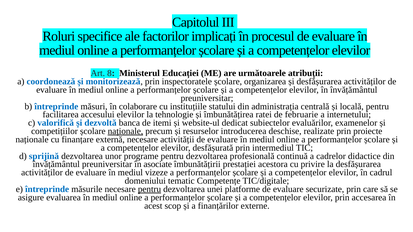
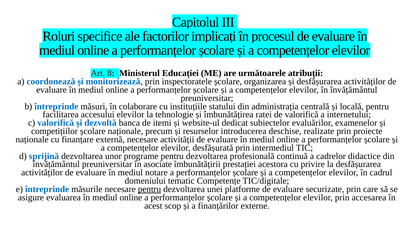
de februarie: februarie -> valorifică (302, 115)
naționale underline: present -> none (125, 131)
vizeze: vizeze -> notare (156, 173)
